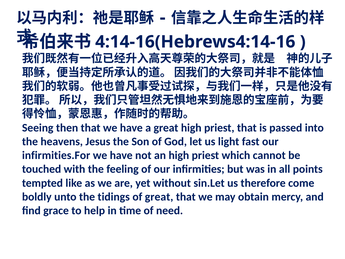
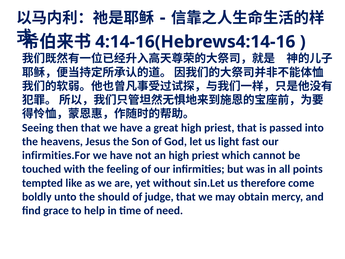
tidings: tidings -> should (114, 197)
of great: great -> judge (159, 197)
